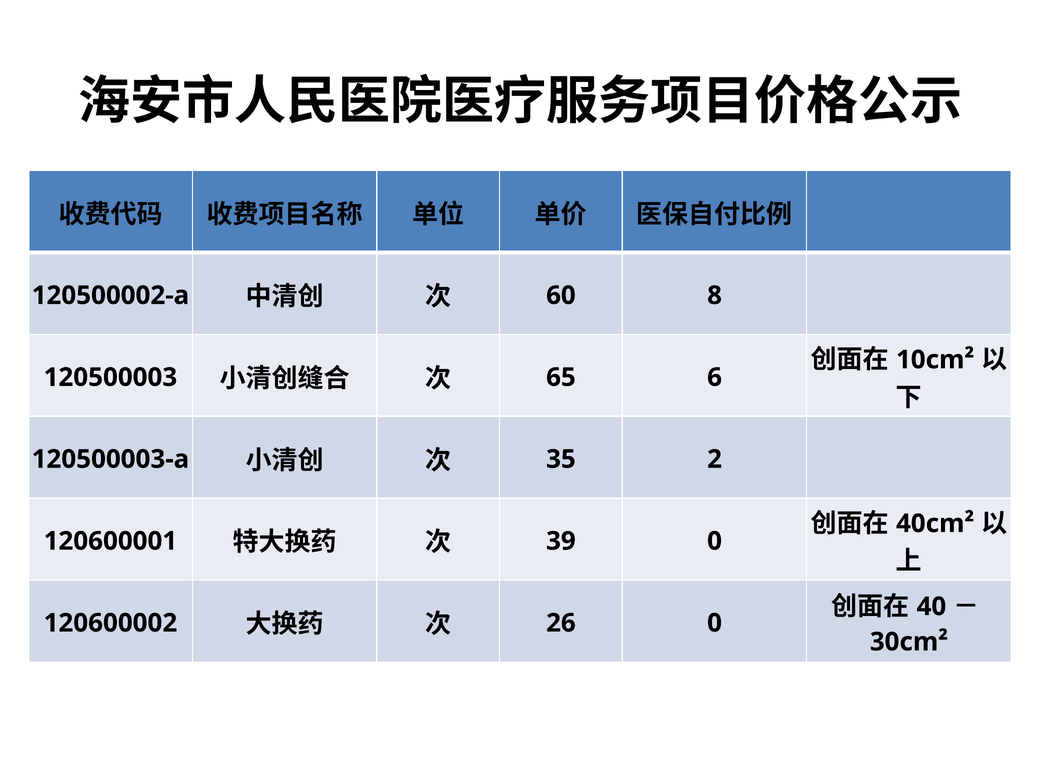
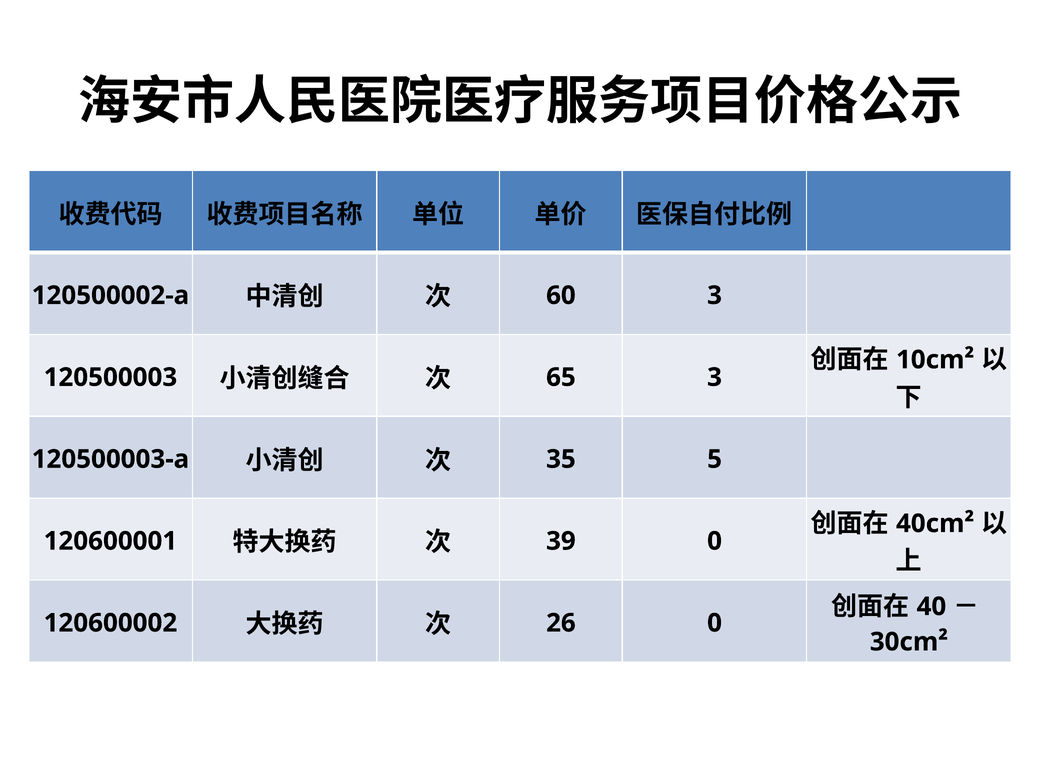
60 8: 8 -> 3 (715, 295)
65 6: 6 -> 3 (715, 377)
2: 2 -> 5 (715, 459)
